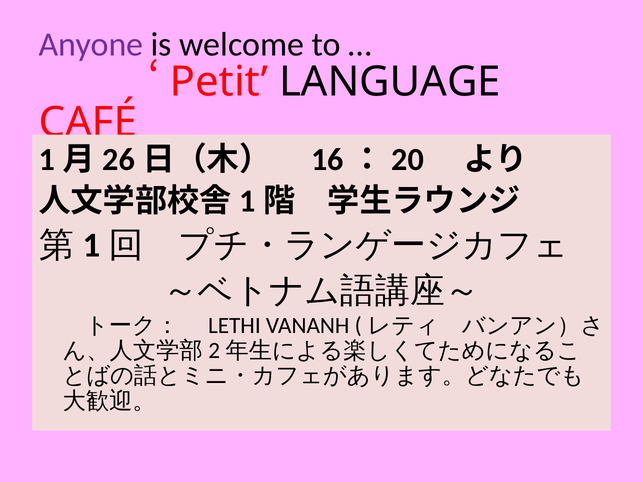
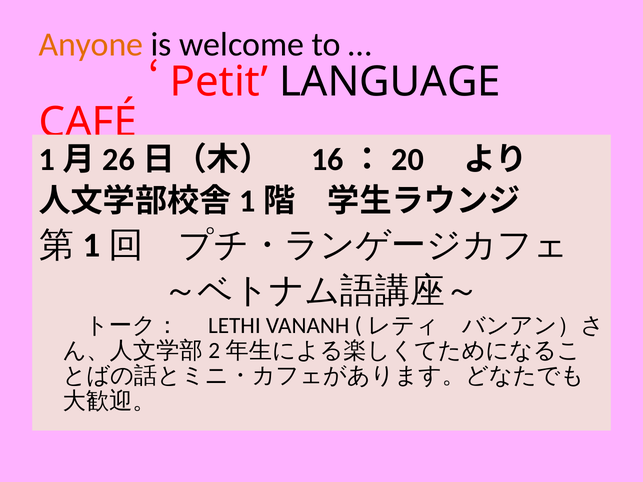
Anyone colour: purple -> orange (91, 44)
